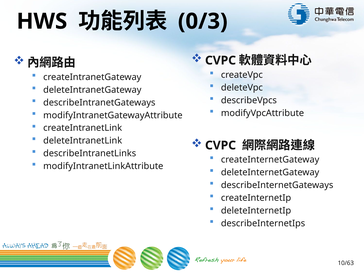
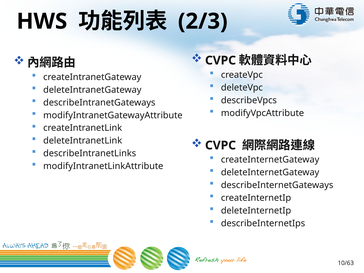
0/3: 0/3 -> 2/3 (203, 21)
